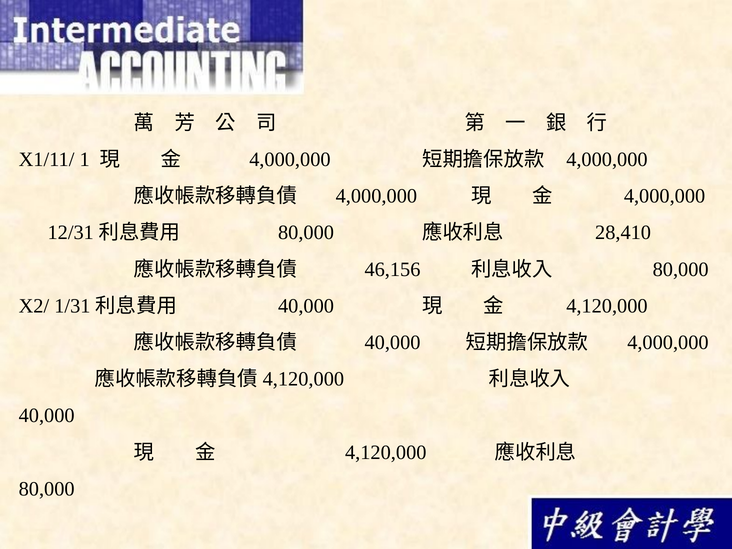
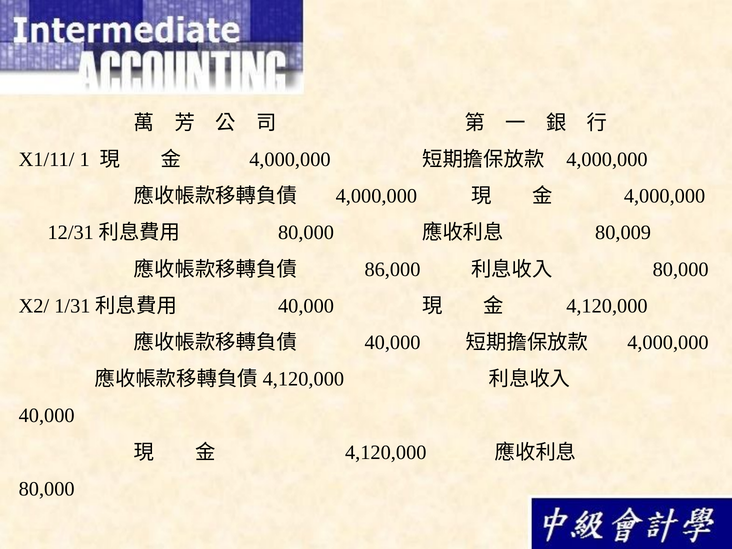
28,410: 28,410 -> 80,009 (623, 233)
46,156: 46,156 -> 86,000 (392, 269)
